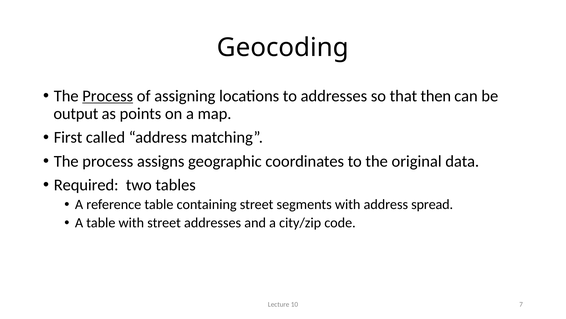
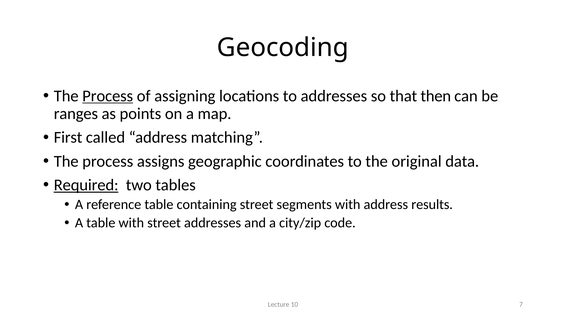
output: output -> ranges (76, 114)
Required underline: none -> present (86, 185)
spread: spread -> results (432, 204)
